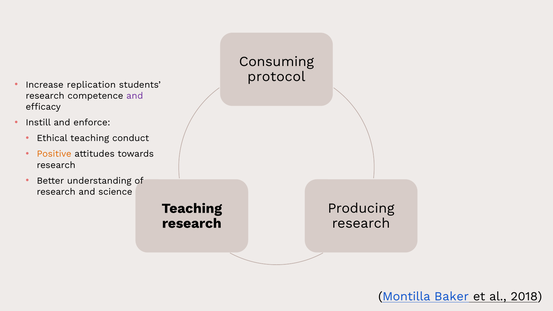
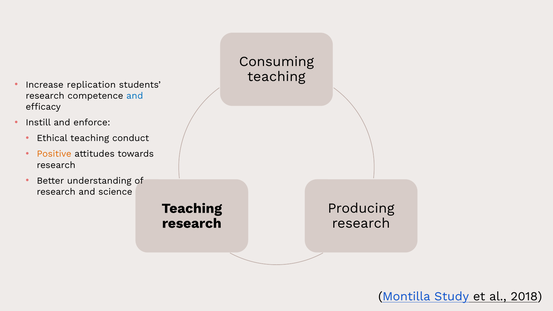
protocol: protocol -> teaching (276, 77)
and colour: purple -> blue (135, 96)
Baker: Baker -> Study (452, 297)
